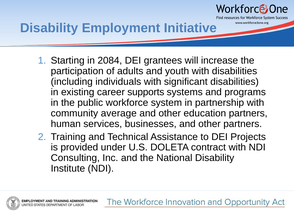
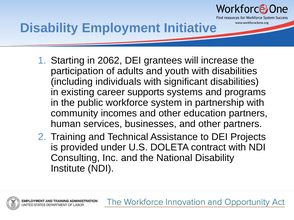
2084: 2084 -> 2062 (110, 61)
average: average -> incomes (119, 113)
